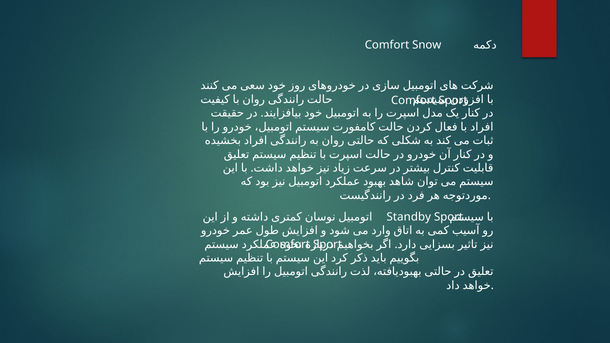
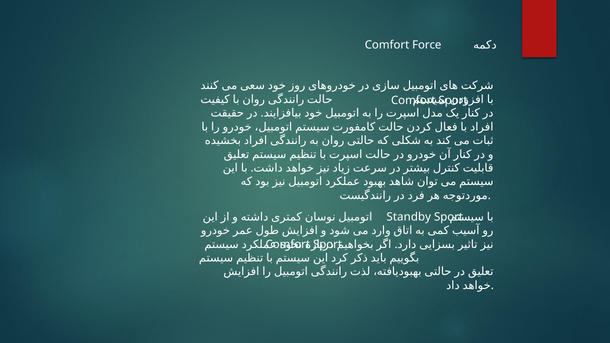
Snow: Snow -> Force (427, 45)
